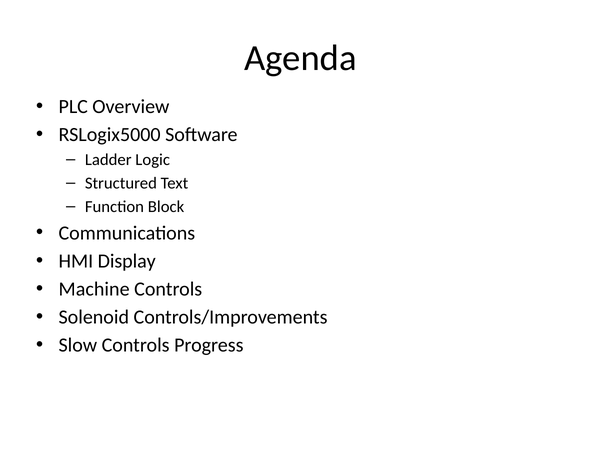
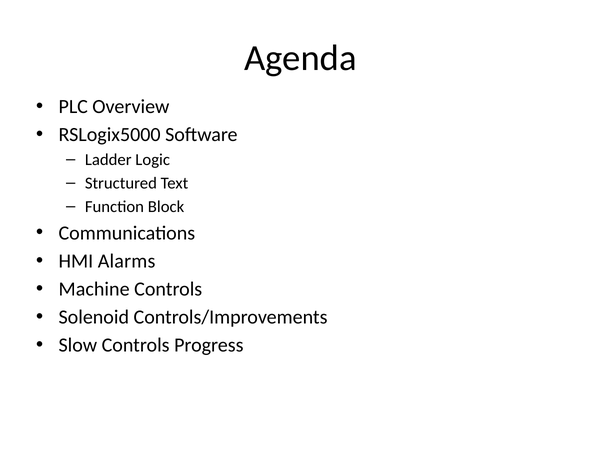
Display: Display -> Alarms (127, 261)
